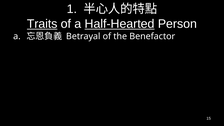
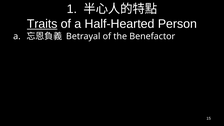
Half-Hearted underline: present -> none (120, 24)
